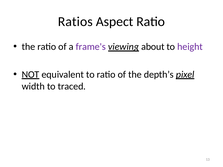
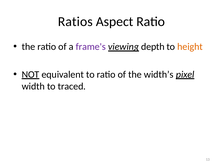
about: about -> depth (153, 47)
height colour: purple -> orange (190, 47)
depth’s: depth’s -> width’s (159, 75)
